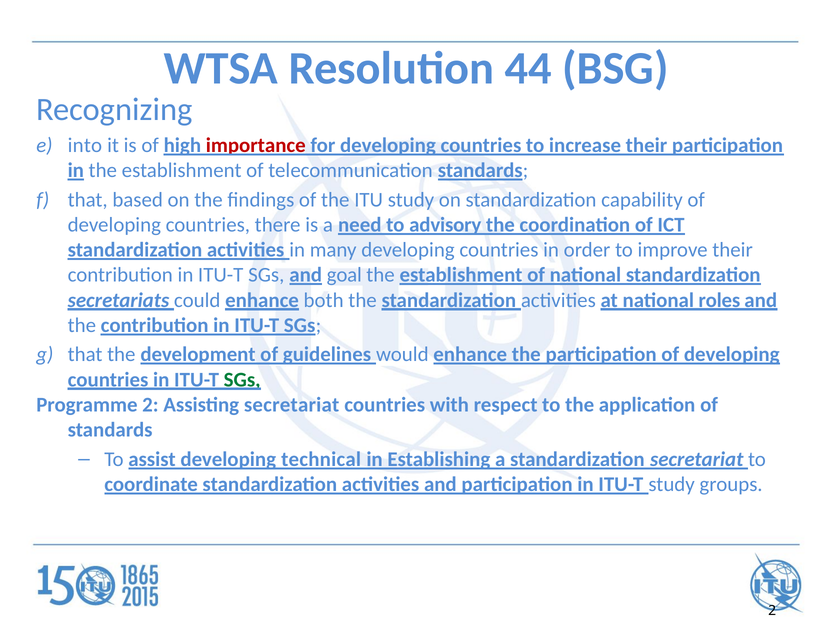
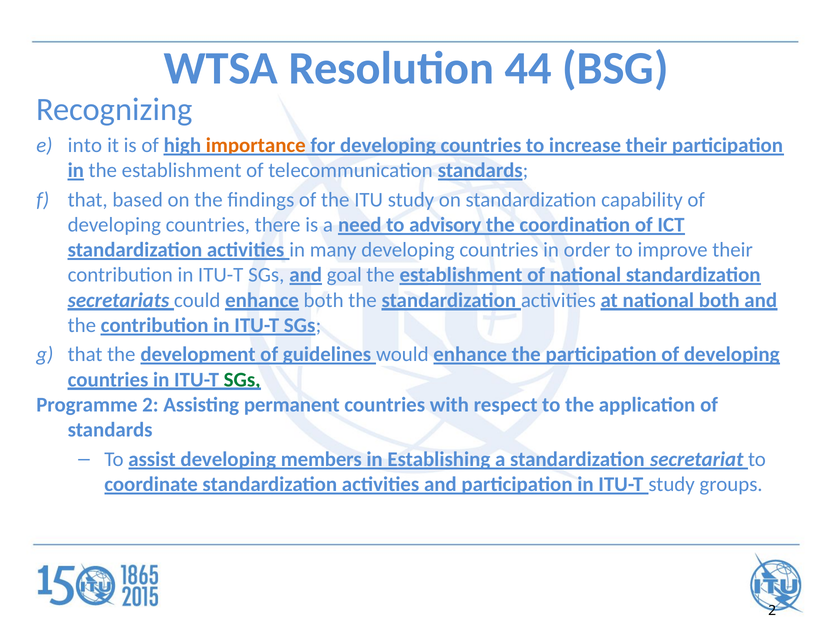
importance colour: red -> orange (256, 145)
national roles: roles -> both (719, 300)
Assisting secretariat: secretariat -> permanent (292, 405)
technical: technical -> members (321, 459)
